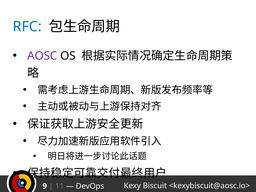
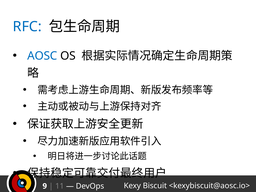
AOSC colour: purple -> blue (42, 56)
